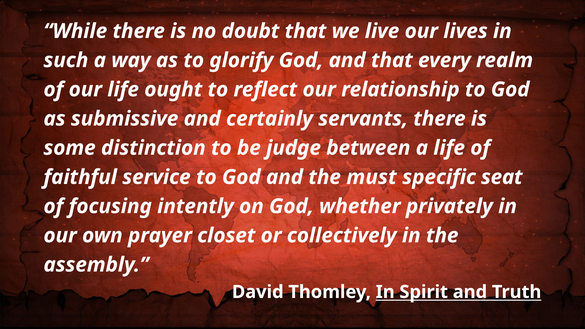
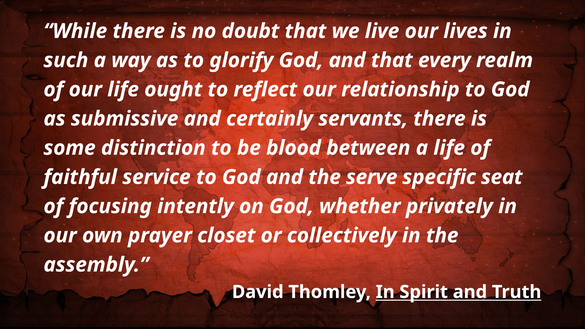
judge: judge -> blood (294, 148)
must: must -> serve (372, 177)
